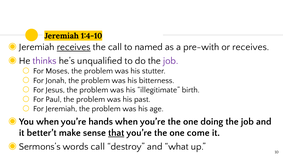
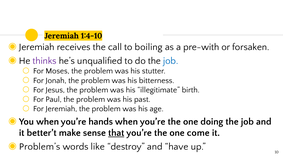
receives underline: present -> none (74, 47)
named: named -> boiling (149, 47)
or receives: receives -> forsaken (251, 47)
job colour: purple -> blue (171, 61)
Sermons’s: Sermons’s -> Problem’s (40, 147)
words call: call -> like (98, 147)
what: what -> have (177, 147)
